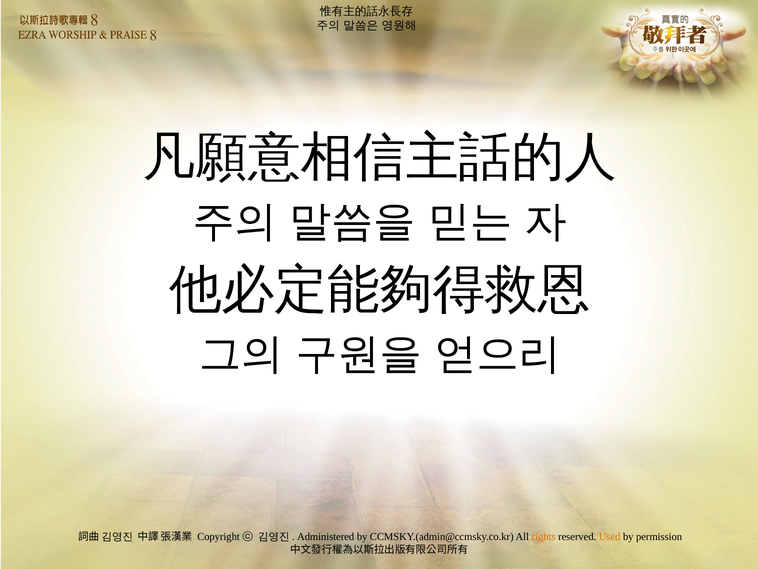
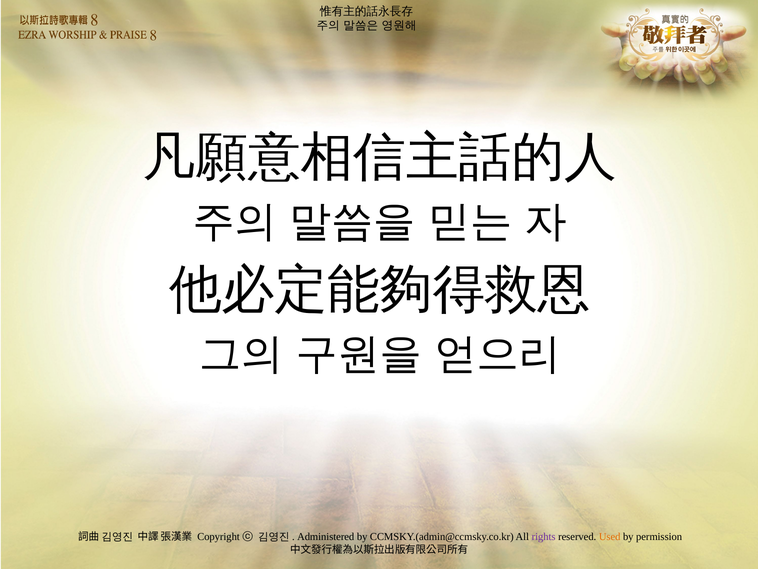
rights colour: orange -> purple (544, 536)
